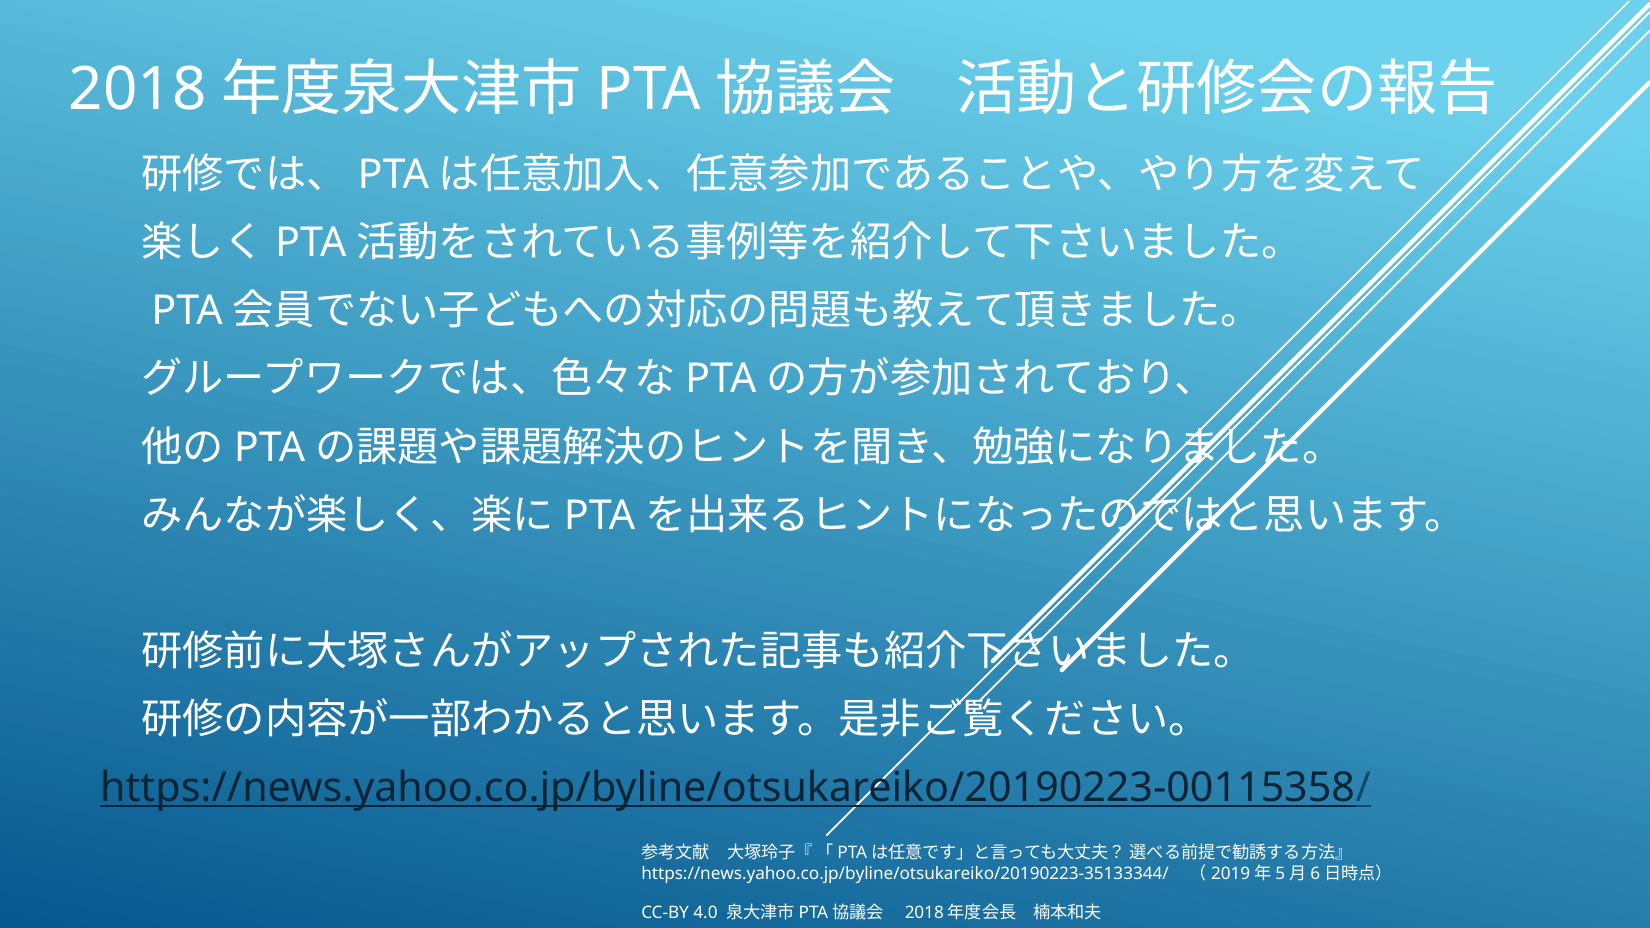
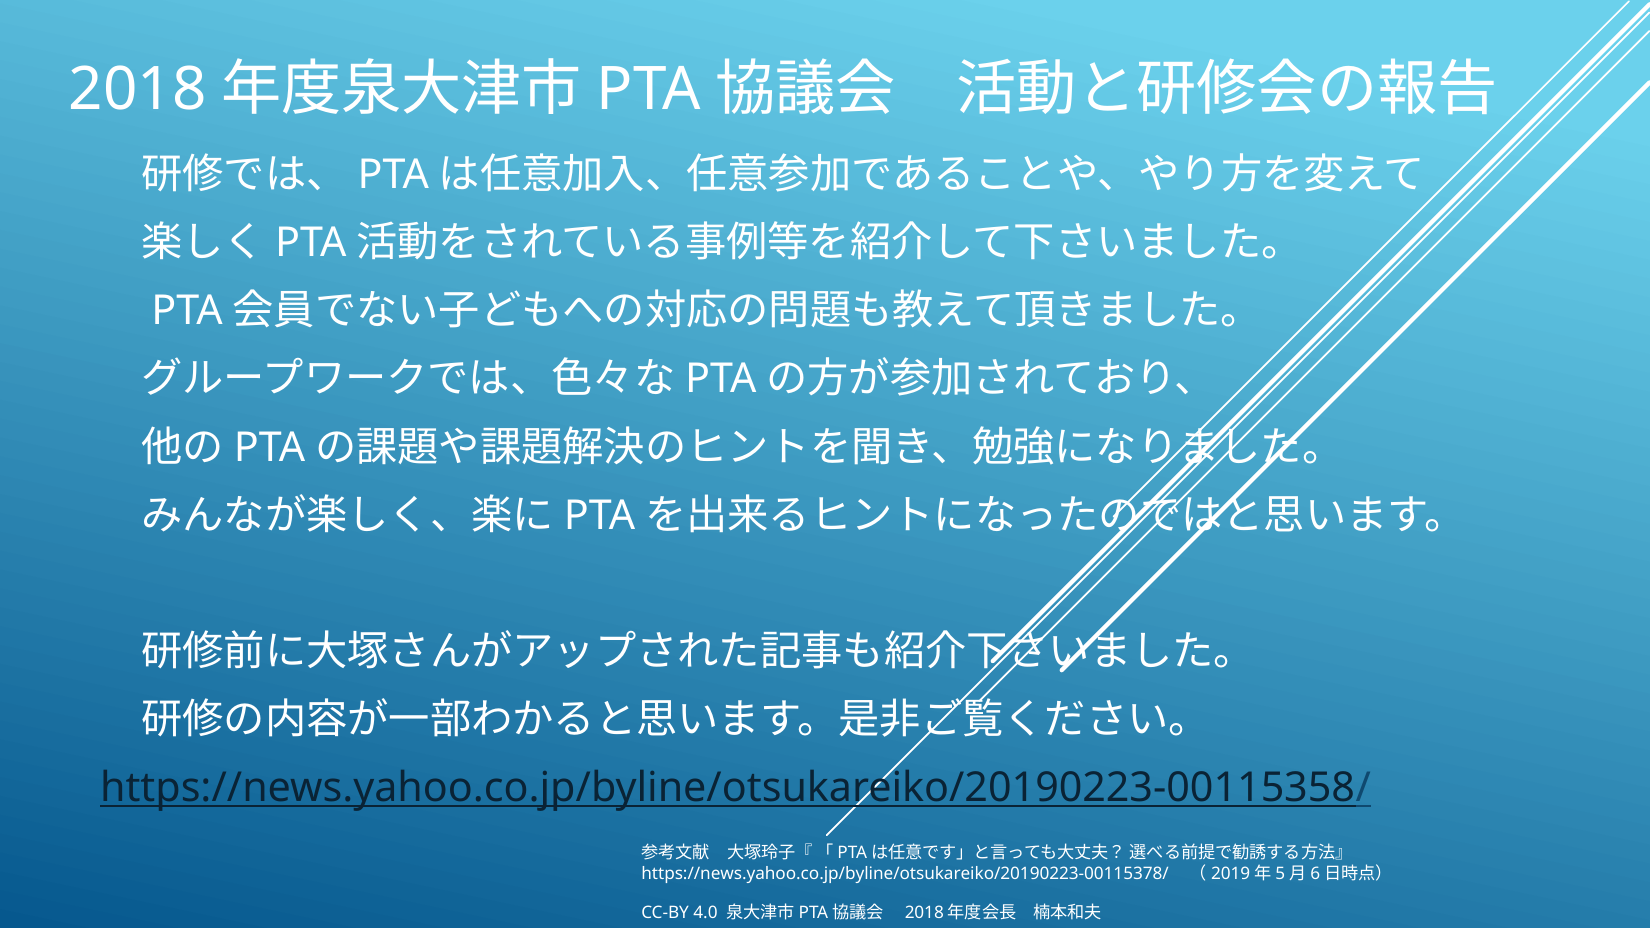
https://news.yahoo.co.jp/byline/otsukareiko/20190223-35133344/: https://news.yahoo.co.jp/byline/otsukareiko/20190223-35133344/ -> https://news.yahoo.co.jp/byline/otsukareiko/20190223-00115378/ (905, 874)
